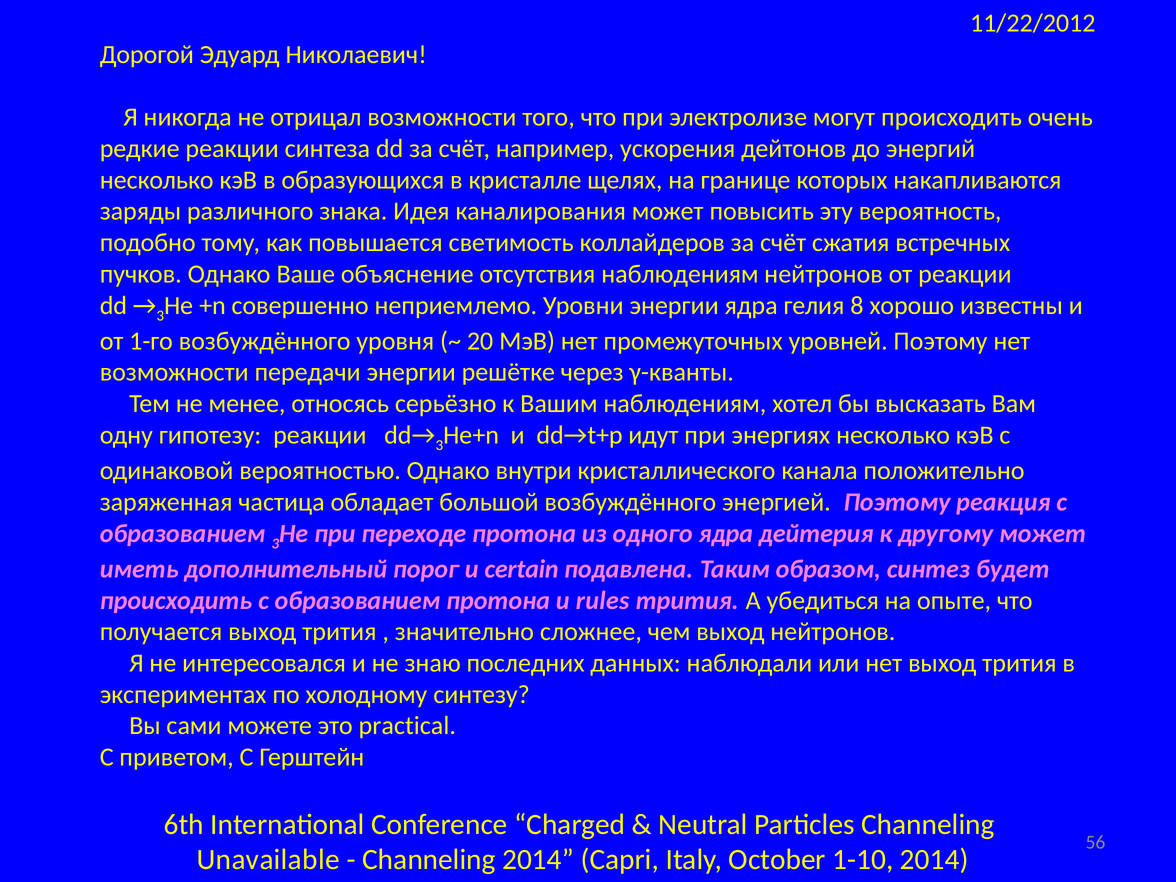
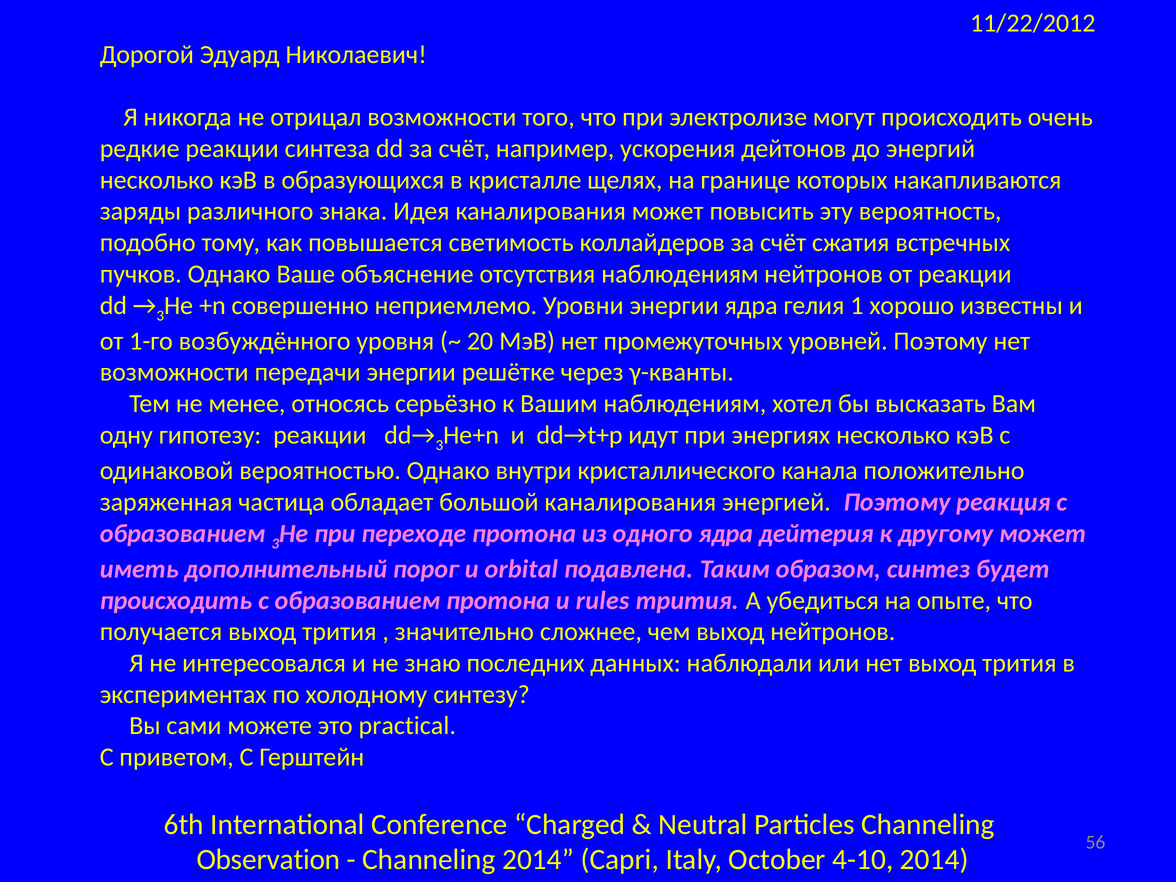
8: 8 -> 1 (857, 305)
большой возбуждённого: возбуждённого -> каналирования (630, 502)
certain: certain -> orbital (521, 569)
Unavailable: Unavailable -> Observation (268, 860)
1-10: 1-10 -> 4-10 (863, 860)
